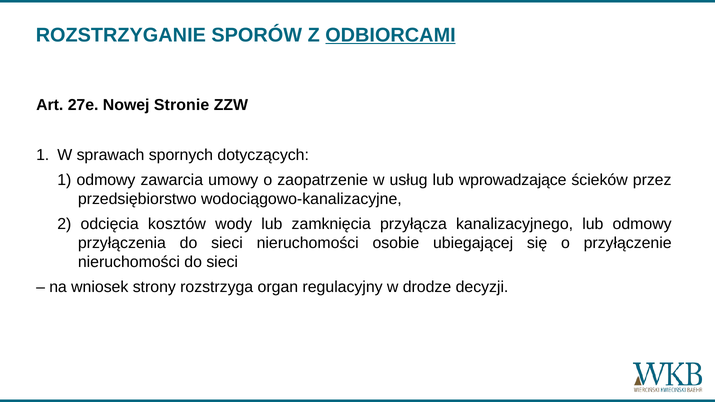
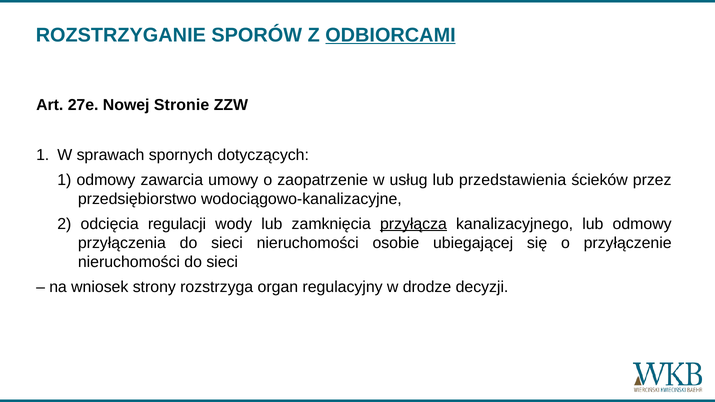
wprowadzające: wprowadzające -> przedstawienia (513, 180)
kosztów: kosztów -> regulacji (177, 224)
przyłącza underline: none -> present (413, 224)
